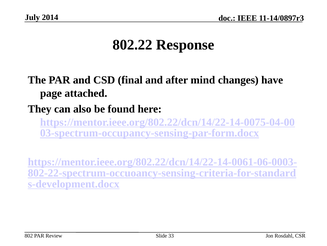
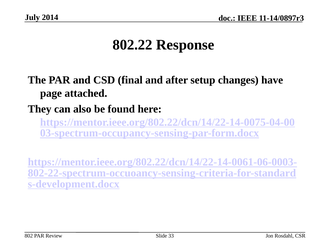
mind: mind -> setup (203, 80)
